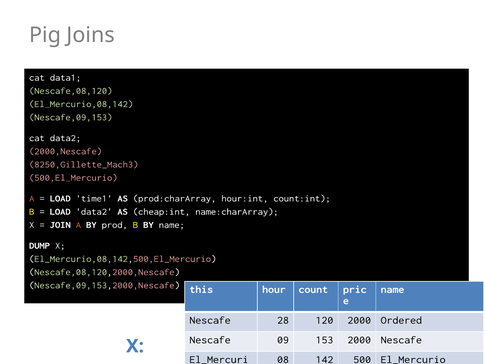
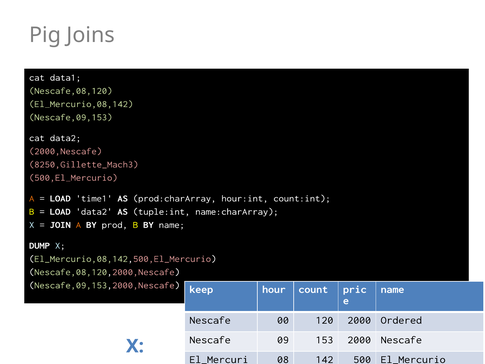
cheap:int: cheap:int -> tuple:int (161, 211)
this: this -> keep (201, 289)
28: 28 -> 00 (283, 320)
